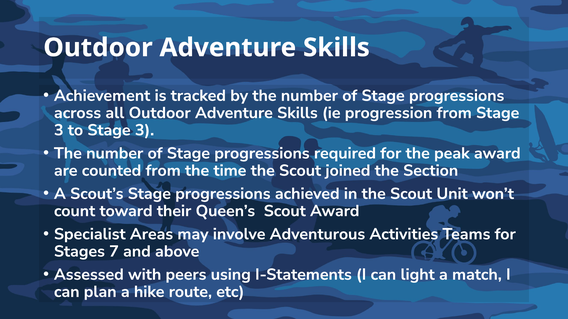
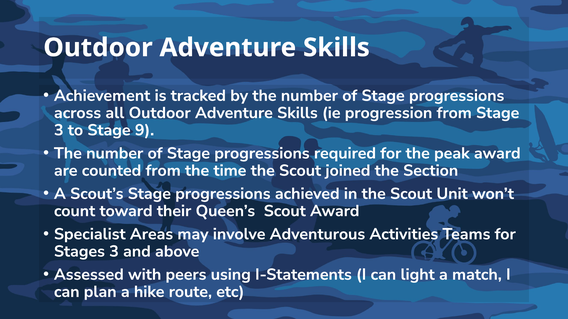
to Stage 3: 3 -> 9 (145, 130)
Stages 7: 7 -> 3 (114, 252)
